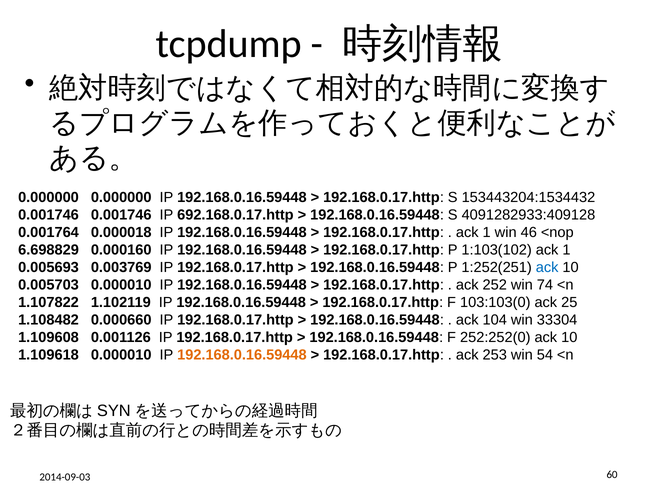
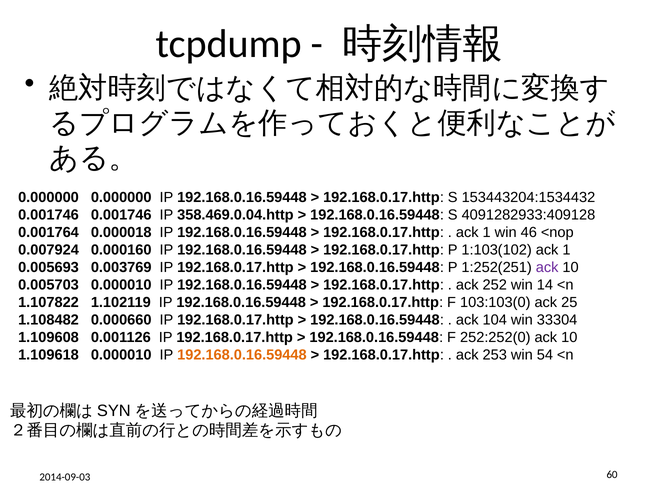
692.168.0.17.http: 692.168.0.17.http -> 358.469.0.04.http (235, 215)
6.698829: 6.698829 -> 0.007924 (49, 250)
ack colour: blue -> purple (547, 267)
74: 74 -> 14 (545, 285)
